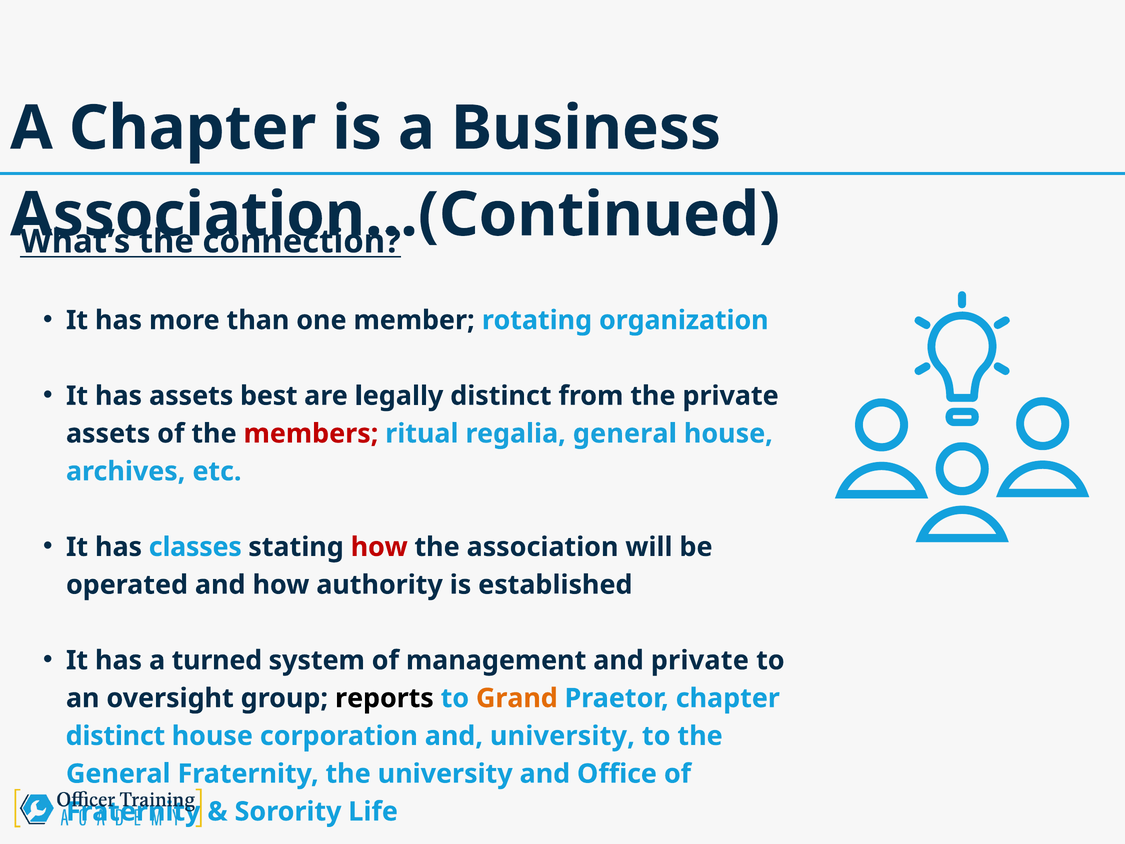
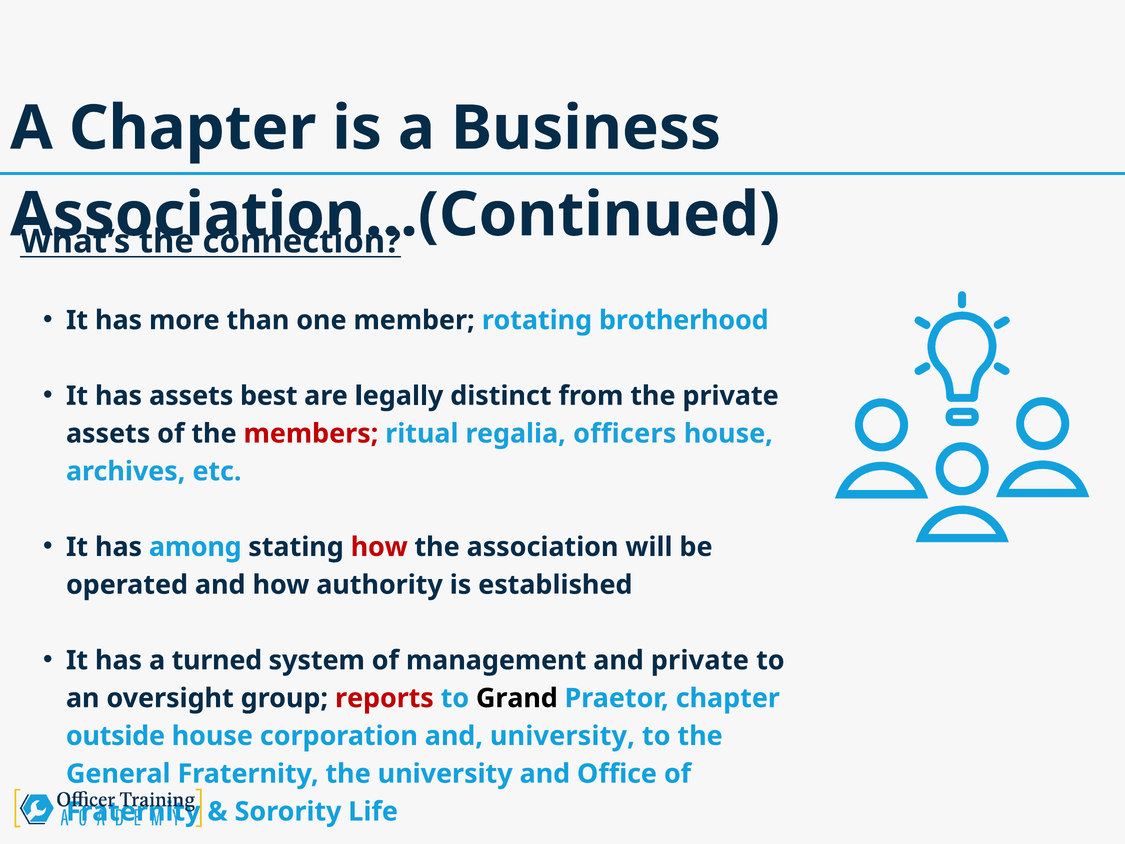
organization: organization -> brotherhood (684, 320)
regalia general: general -> officers (625, 434)
classes: classes -> among (195, 547)
reports colour: black -> red (384, 698)
Grand colour: orange -> black (517, 698)
distinct: distinct -> outside (115, 736)
